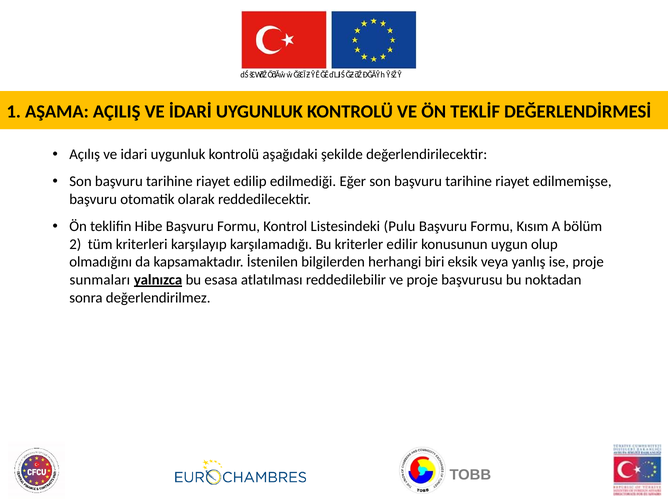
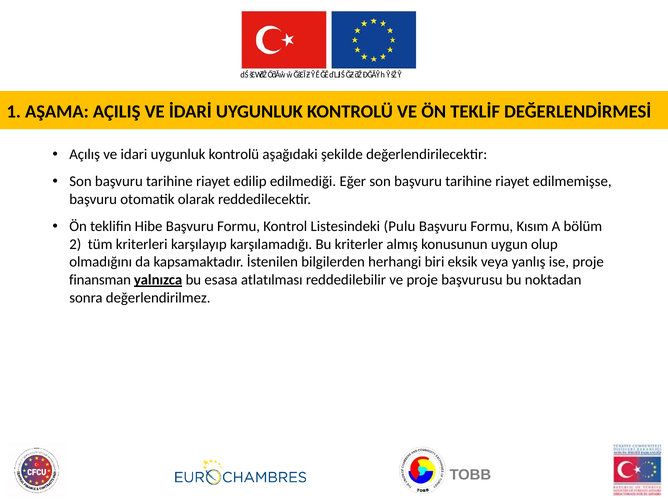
edilir: edilir -> almış (402, 244)
sunmaları: sunmaları -> finansman (100, 280)
